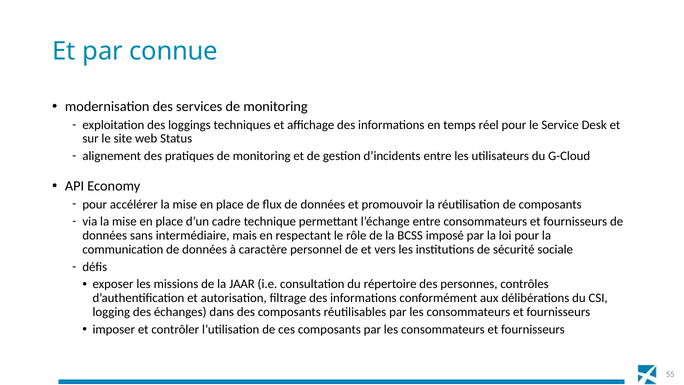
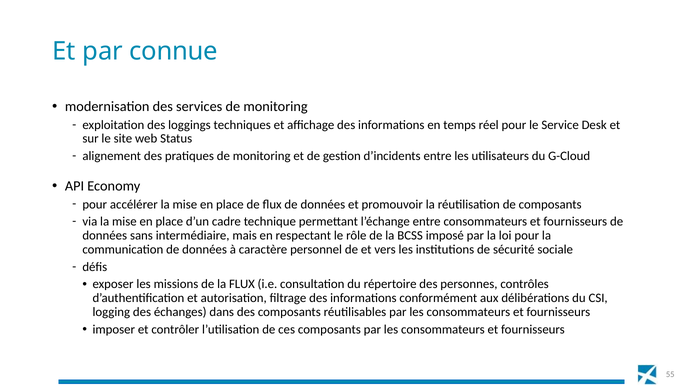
la JAAR: JAAR -> FLUX (242, 284)
